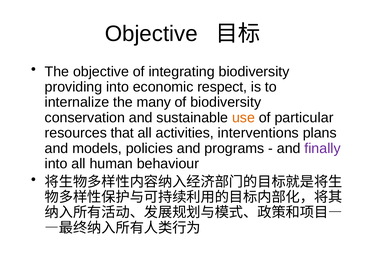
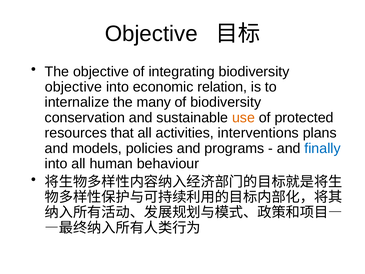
providing: providing -> objective (73, 87)
respect: respect -> relation (222, 87)
particular: particular -> protected (304, 118)
finally colour: purple -> blue (323, 148)
